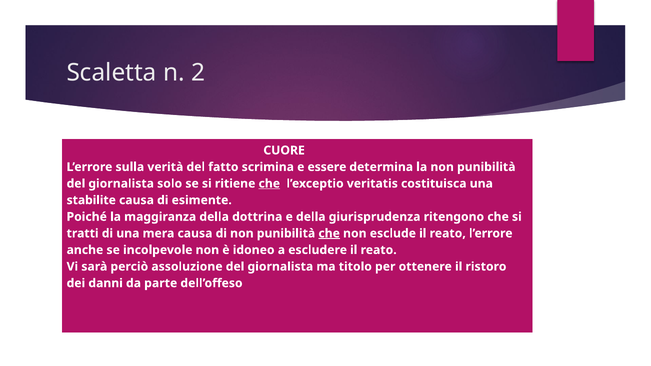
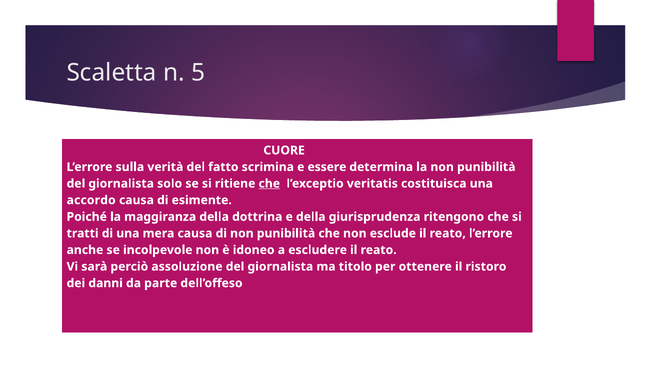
2: 2 -> 5 (198, 73)
stabilite: stabilite -> accordo (91, 200)
che underline: present -> none (329, 233)
